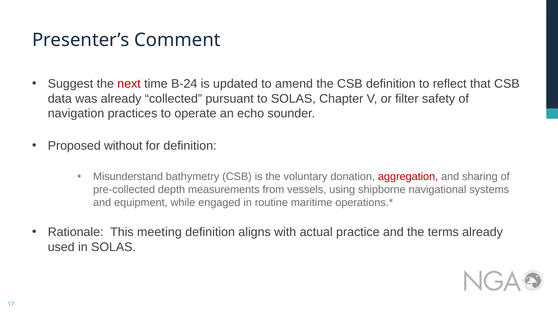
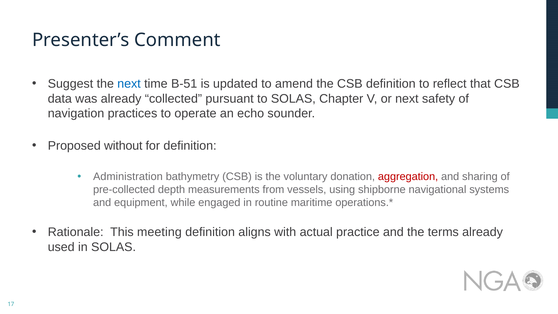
next colour: red -> blue (129, 84)
B-24: B-24 -> B-51 (184, 84)
or filter: filter -> next (407, 99)
Misunderstand: Misunderstand -> Administration (128, 177)
